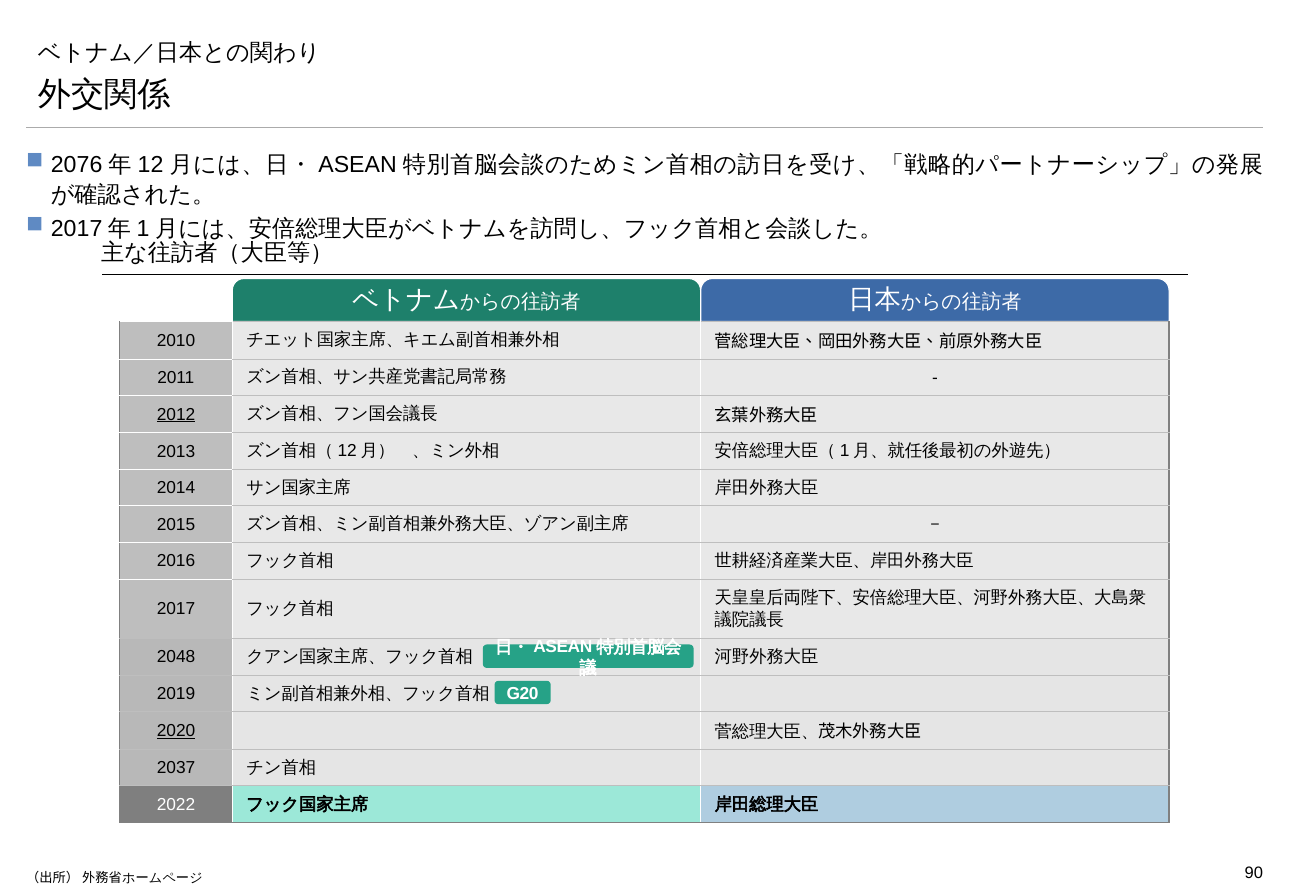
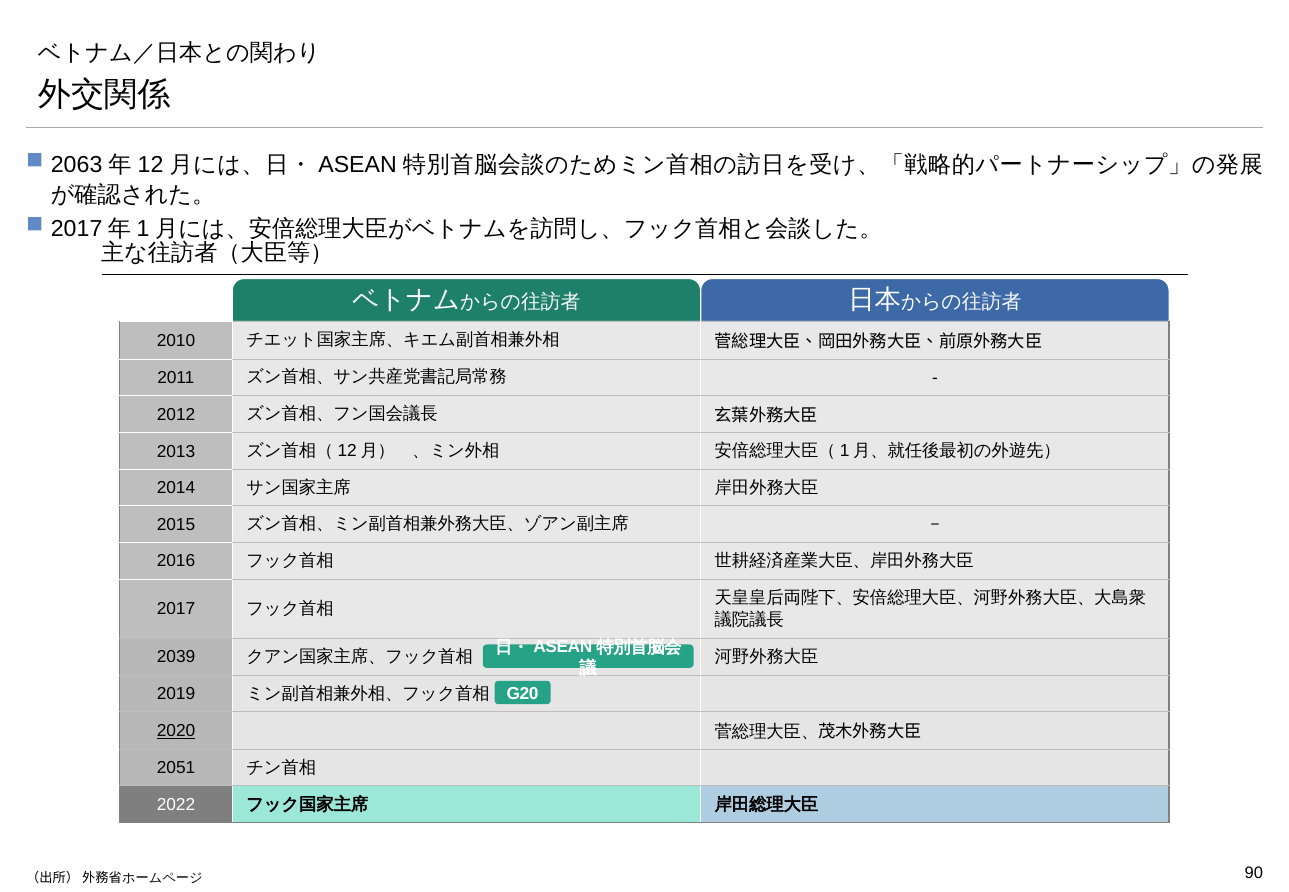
2076: 2076 -> 2063 (77, 165)
2012 underline: present -> none (176, 415)
2048: 2048 -> 2039 (176, 658)
2037: 2037 -> 2051 (176, 768)
